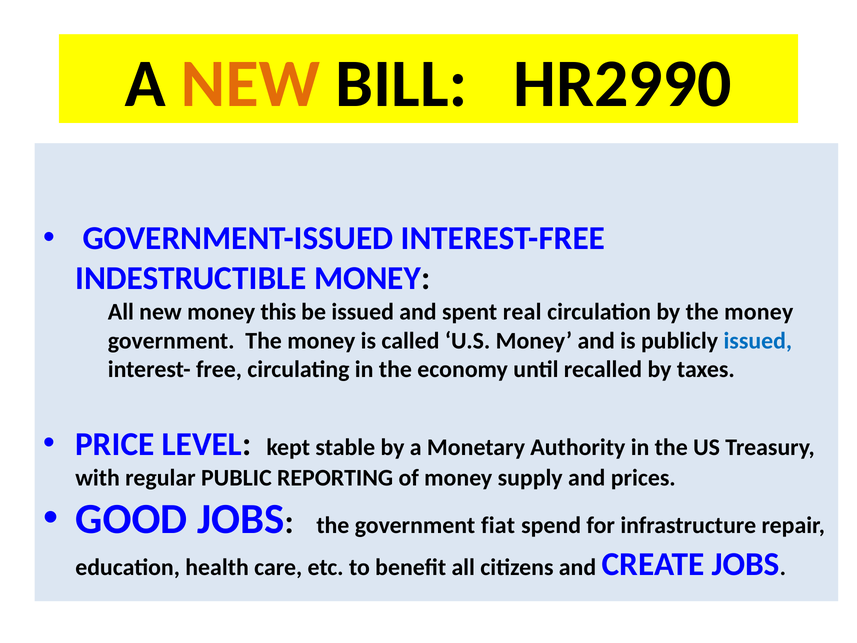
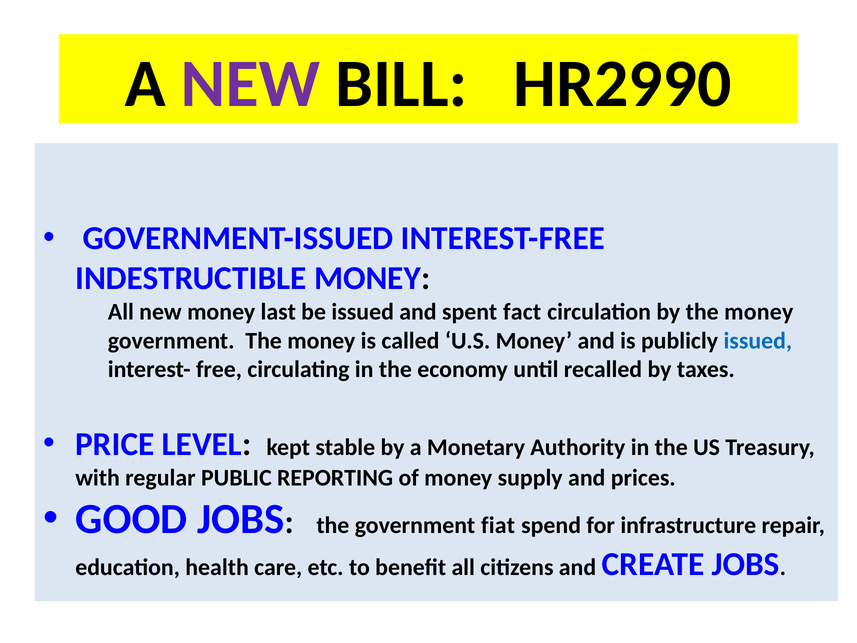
NEW colour: orange -> purple (250, 84)
this: this -> last (278, 312)
real: real -> fact (522, 312)
